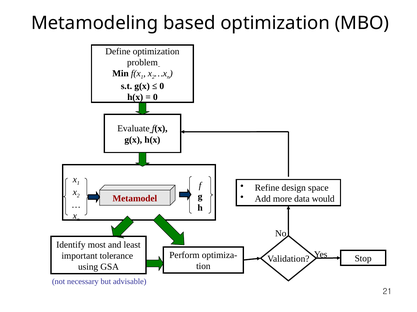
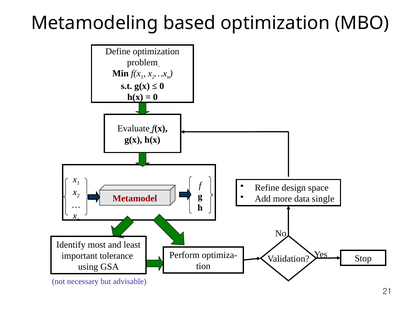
would: would -> single (323, 199)
